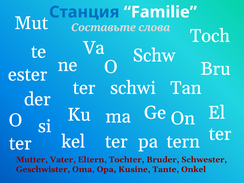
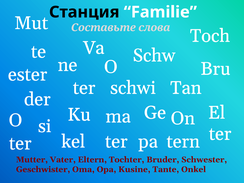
Станция colour: blue -> black (84, 12)
